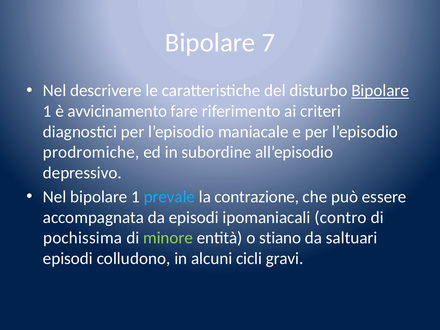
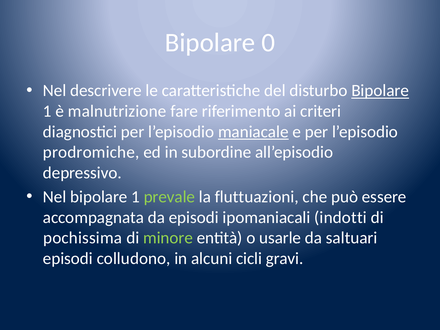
7: 7 -> 0 (268, 43)
avvicinamento: avvicinamento -> malnutrizione (117, 111)
maniacale underline: none -> present (253, 132)
prevale colour: light blue -> light green (169, 197)
contrazione: contrazione -> fluttuazioni (257, 197)
contro: contro -> indotti (341, 217)
stiano: stiano -> usarle (280, 238)
